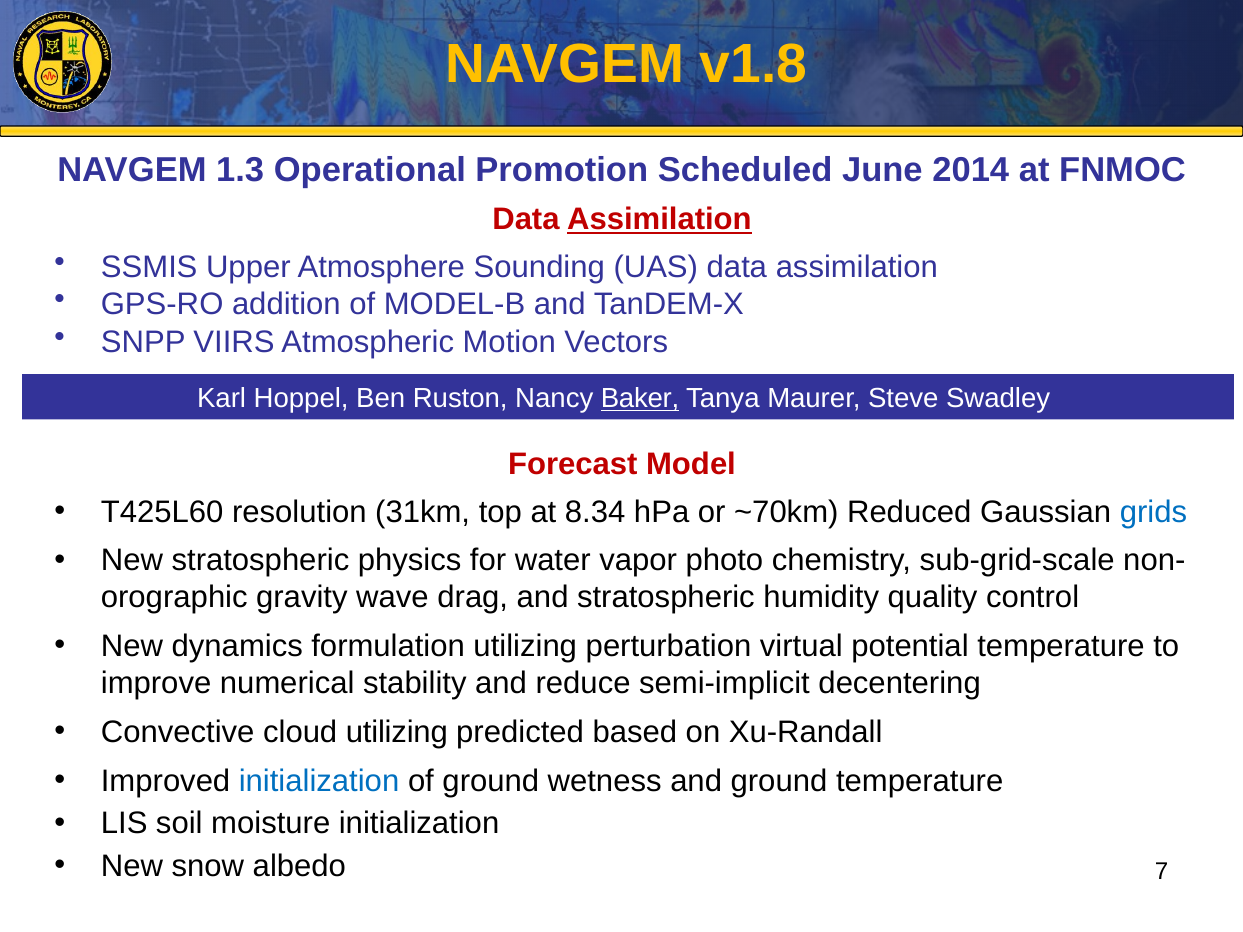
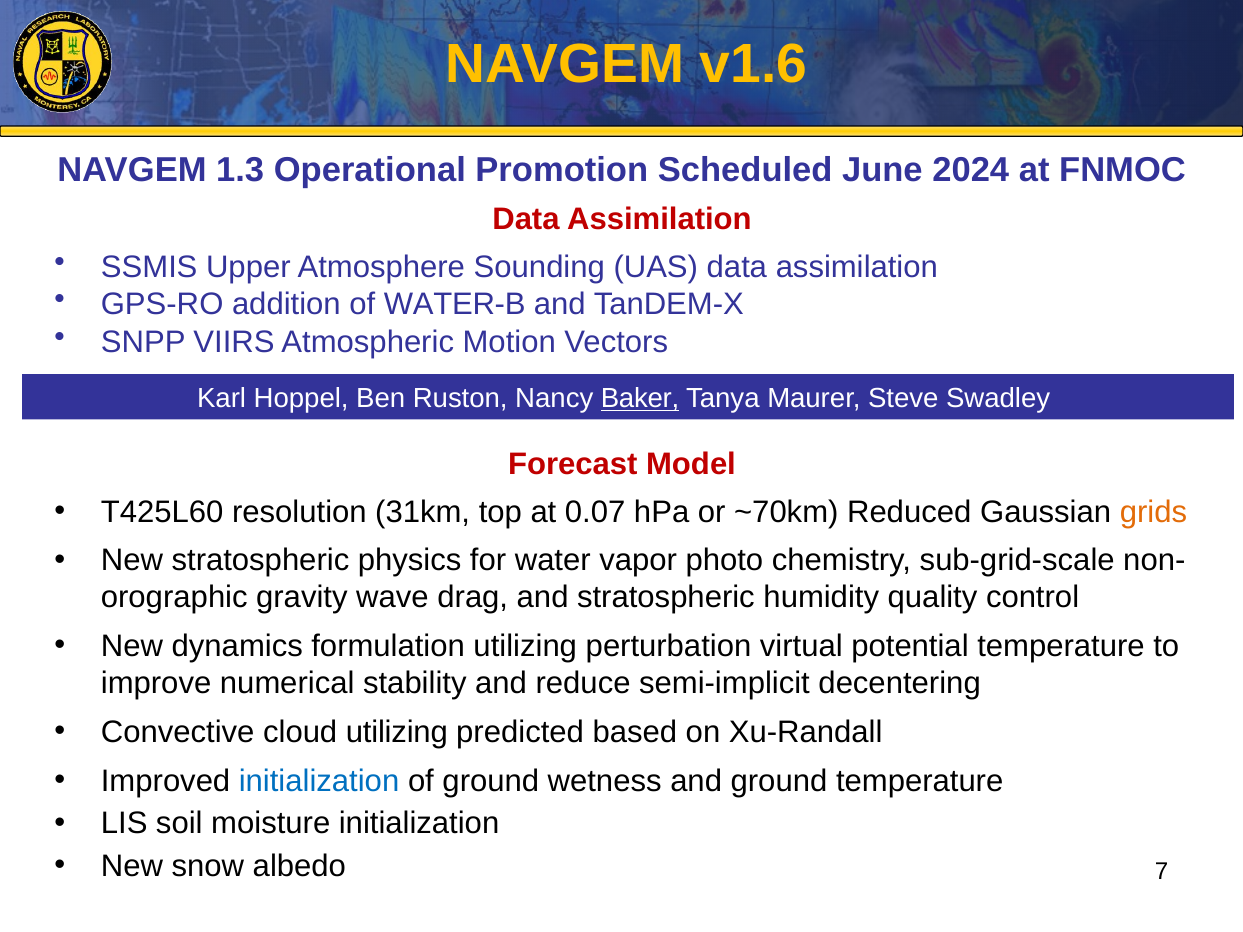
v1.8: v1.8 -> v1.6 (753, 64)
2014: 2014 -> 2024 (971, 170)
Assimilation underline: present -> none (659, 220)
MODEL-B: MODEL-B -> WATER-B (455, 305)
8.34: 8.34 -> 0.07 (595, 512)
grids colour: blue -> orange (1153, 512)
